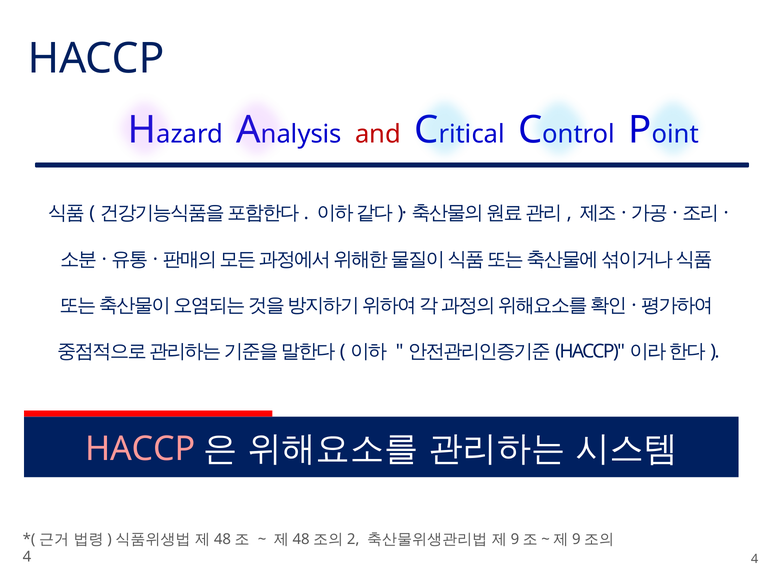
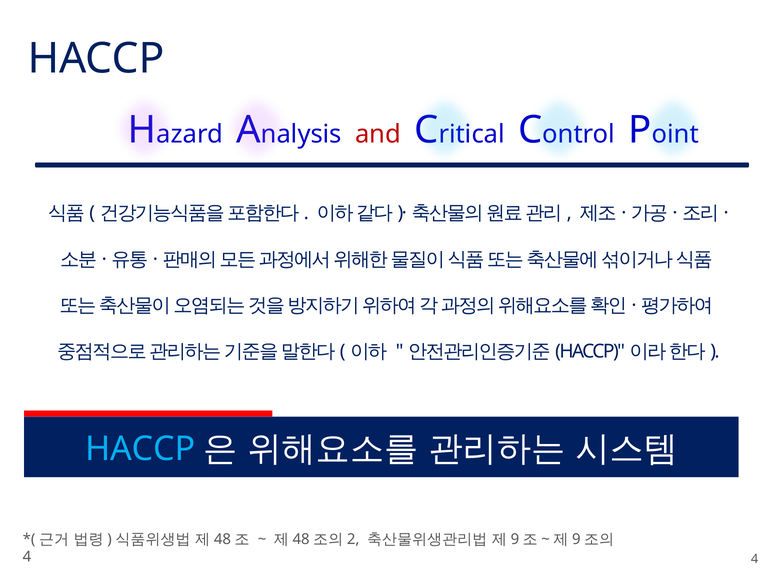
HACCP colour: pink -> light blue (140, 449)
